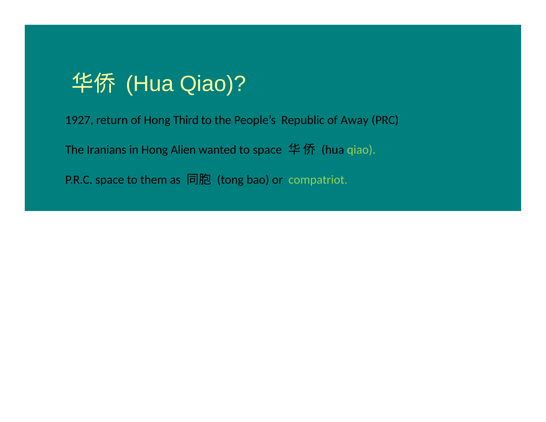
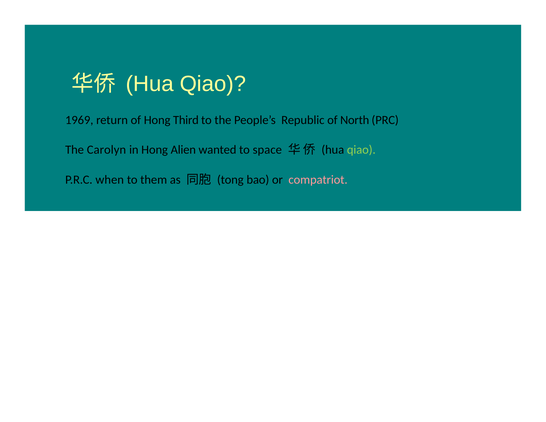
1927: 1927 -> 1969 (79, 120)
Away: Away -> North (355, 120)
Iranians: Iranians -> Carolyn (106, 150)
P.R.C space: space -> when (110, 180)
compatriot colour: light green -> pink (318, 180)
